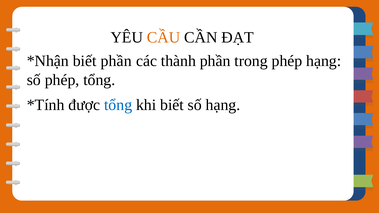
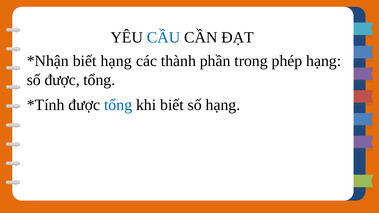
CẦU colour: orange -> blue (164, 38)
biết phần: phần -> hạng (116, 61)
số phép: phép -> được (62, 80)
